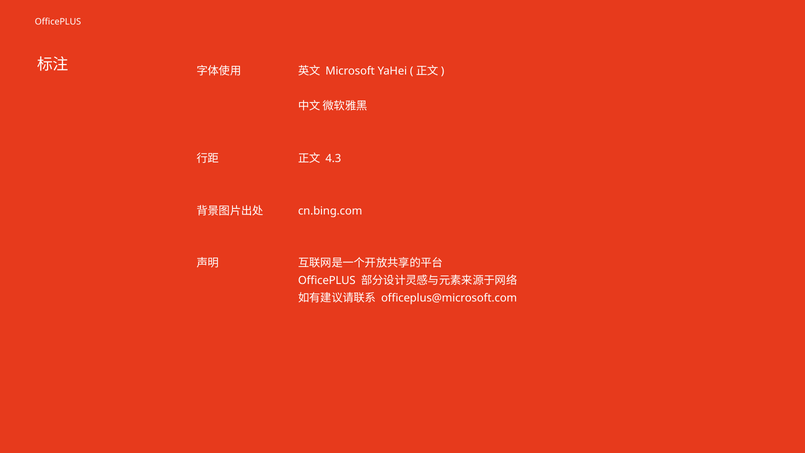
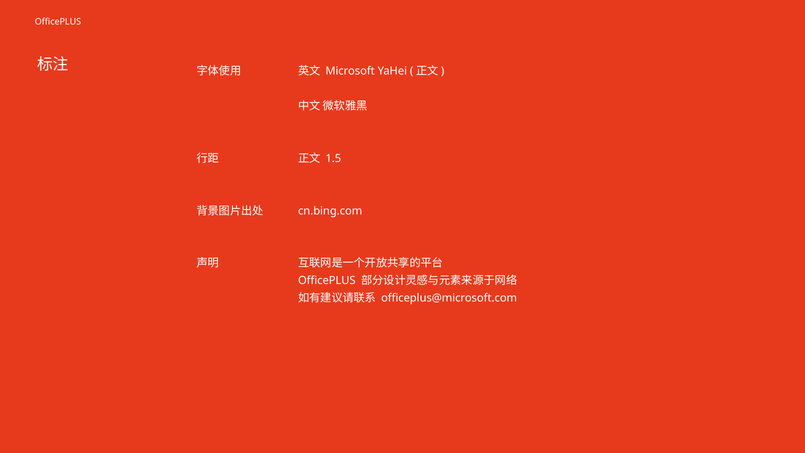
4.3: 4.3 -> 1.5 (333, 158)
